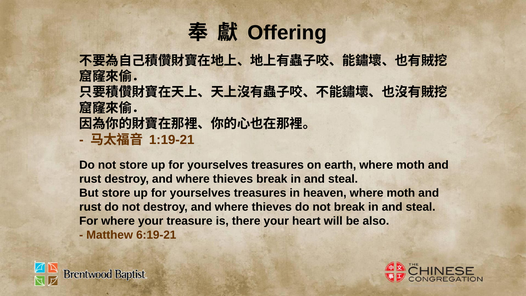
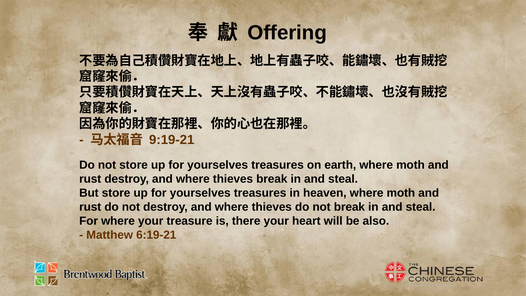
1:19-21: 1:19-21 -> 9:19-21 (172, 140)
